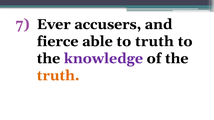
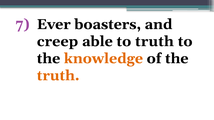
accusers: accusers -> boasters (108, 24)
fierce: fierce -> creep (58, 42)
knowledge colour: purple -> orange (103, 59)
